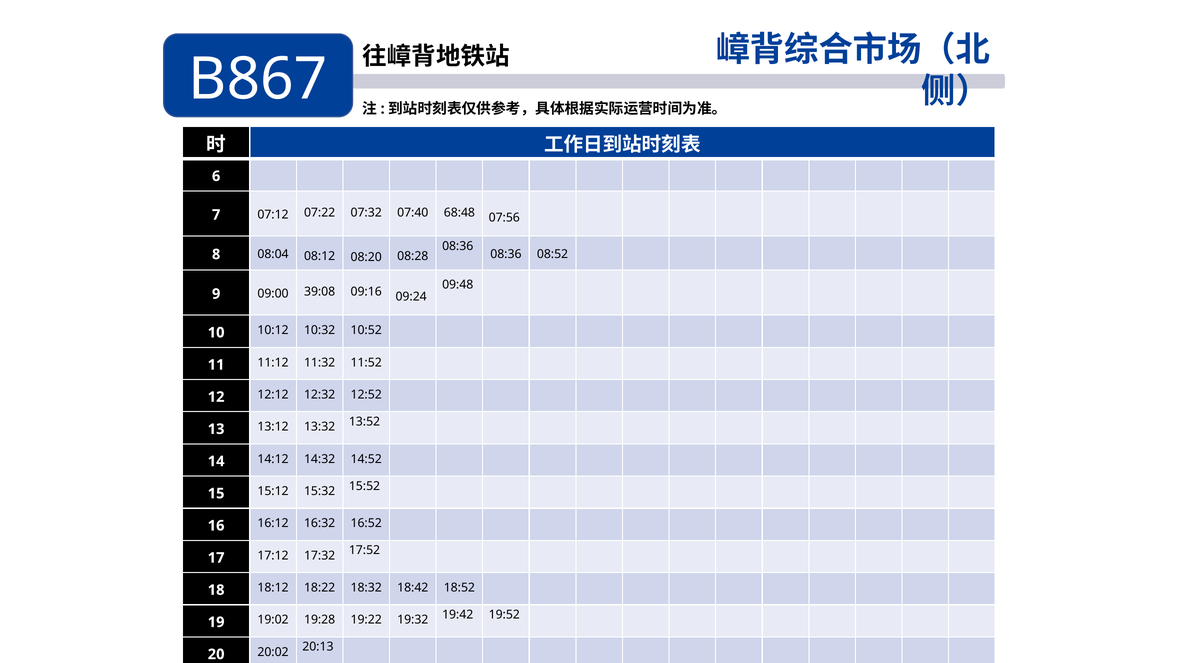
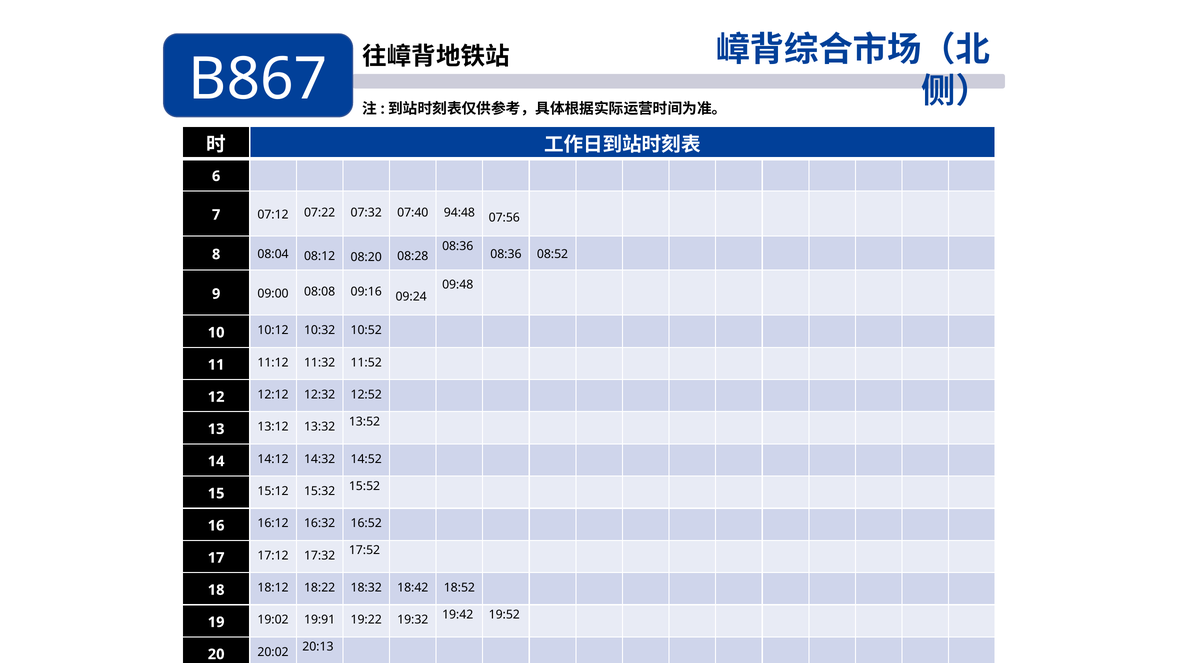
68:48: 68:48 -> 94:48 (459, 213)
39:08: 39:08 -> 08:08 (320, 292)
19:28: 19:28 -> 19:91 (320, 620)
